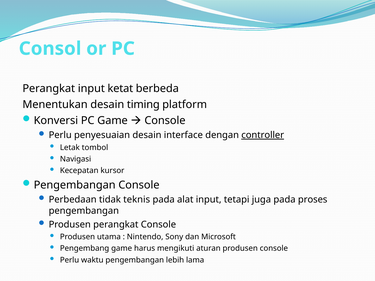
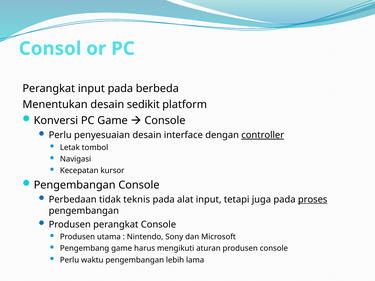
input ketat: ketat -> pada (120, 89)
timing: timing -> sedikit (143, 105)
proses underline: none -> present (313, 200)
